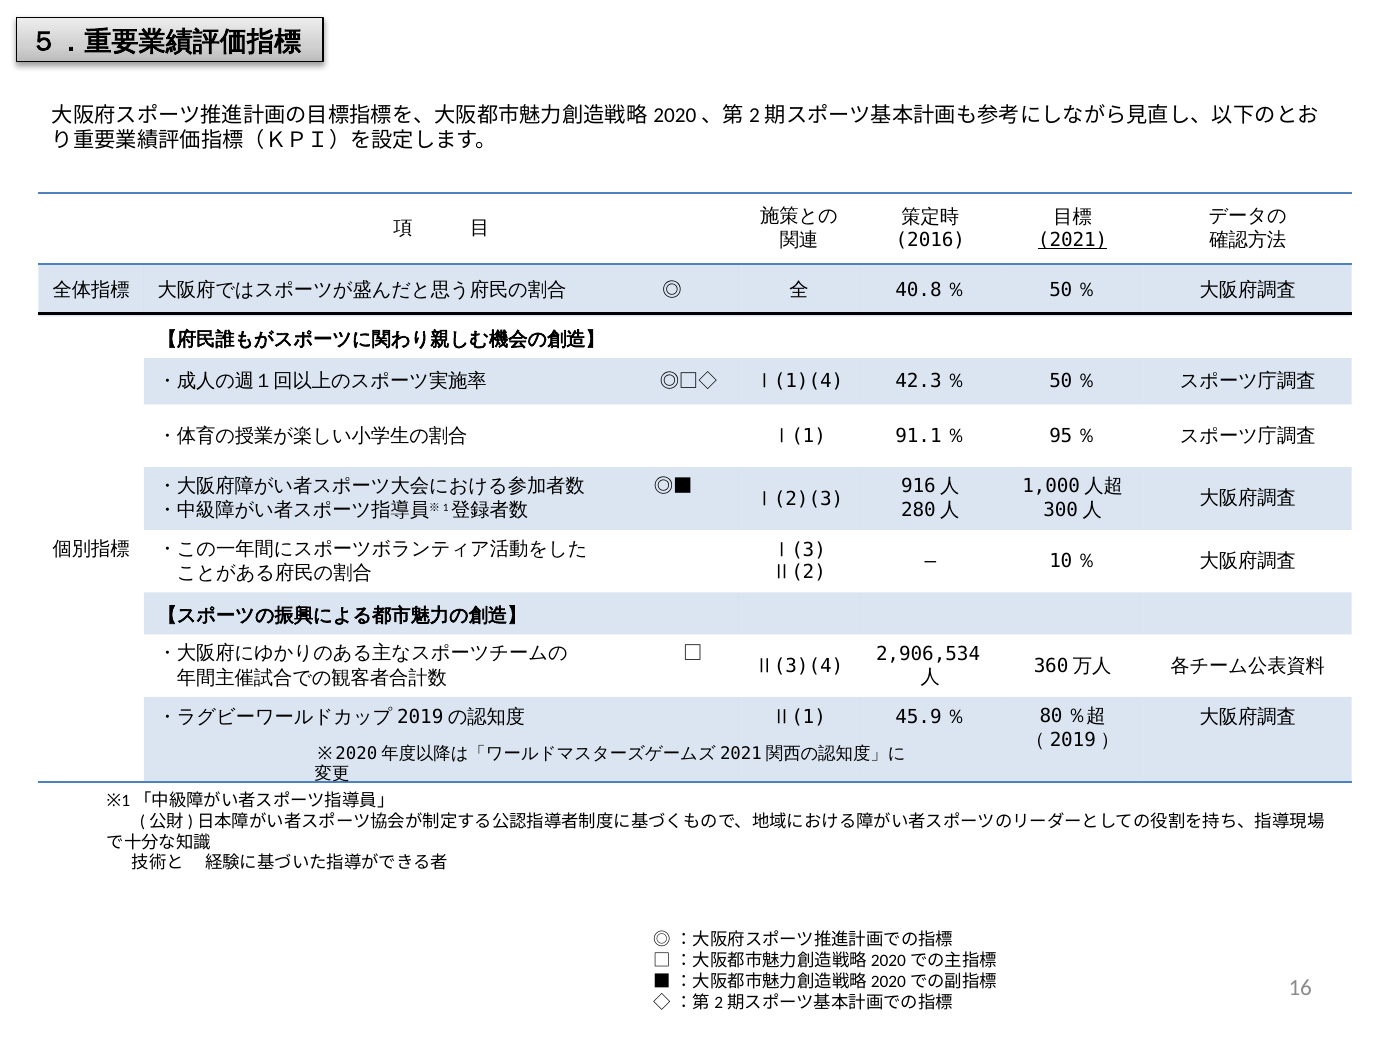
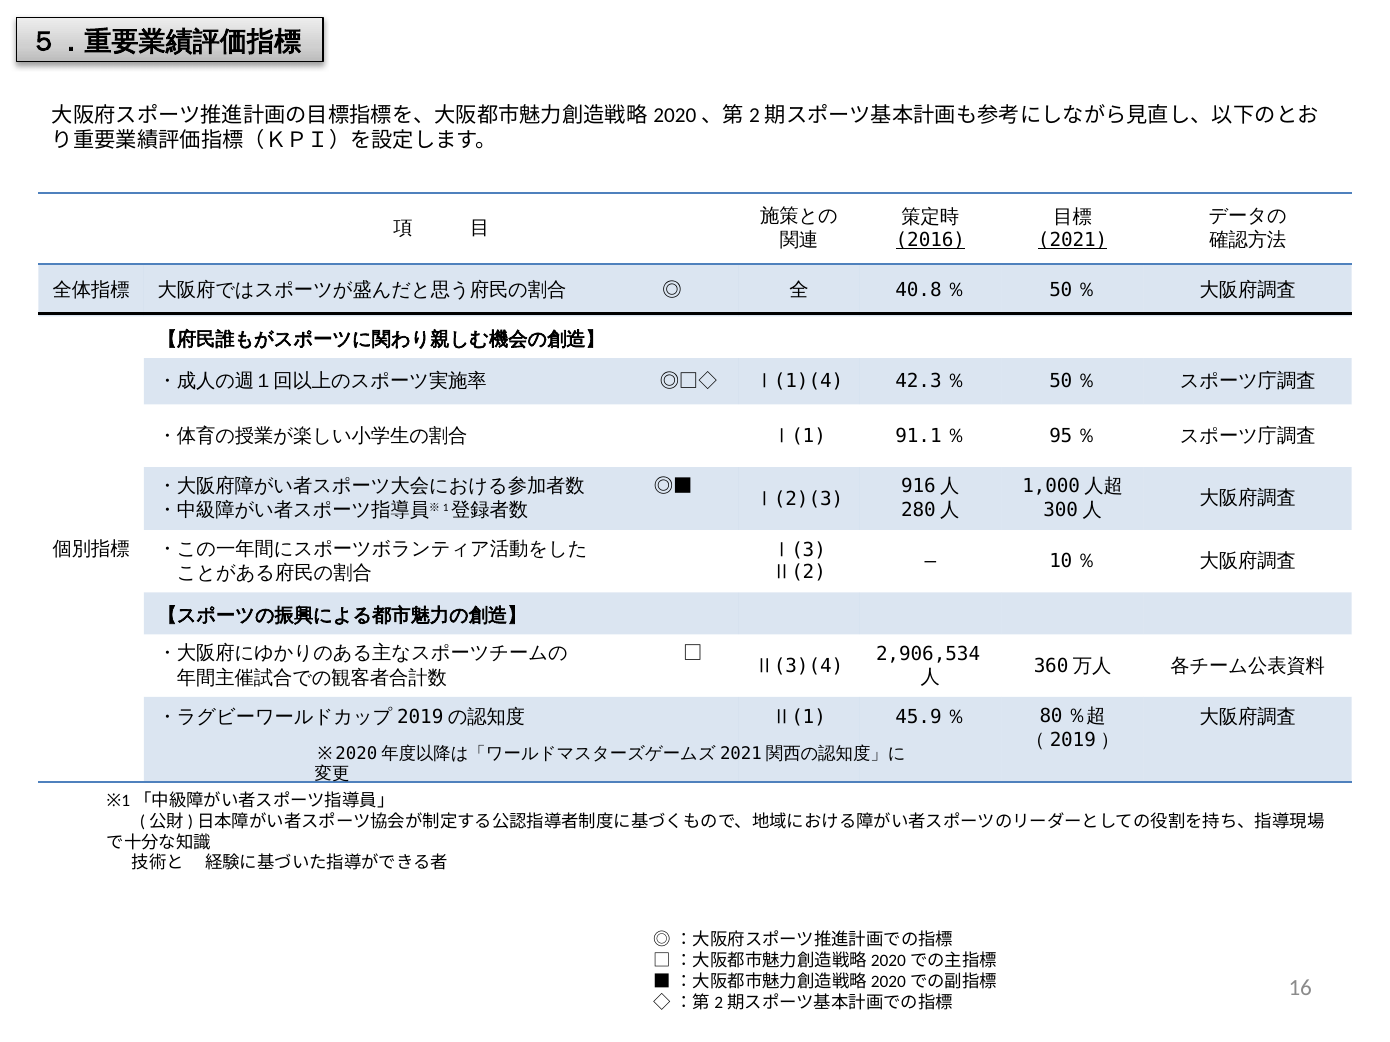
2016 underline: none -> present (930, 241)
